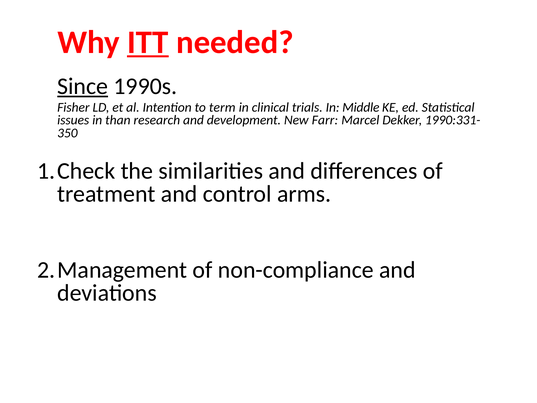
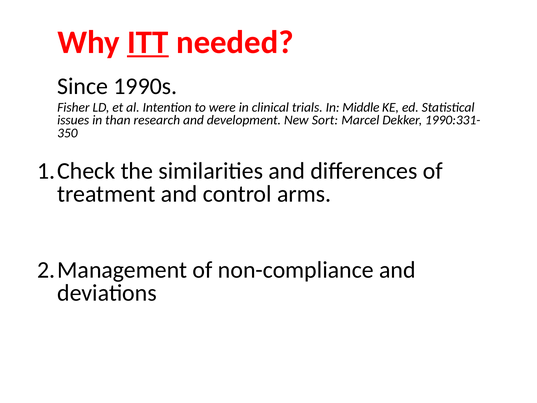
Since underline: present -> none (83, 86)
term: term -> were (222, 107)
Farr: Farr -> Sort (325, 120)
